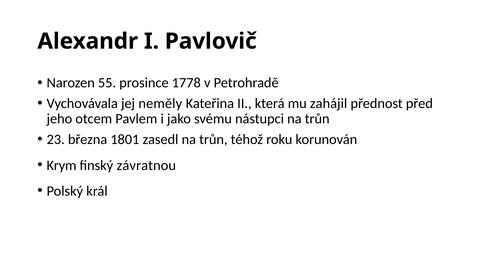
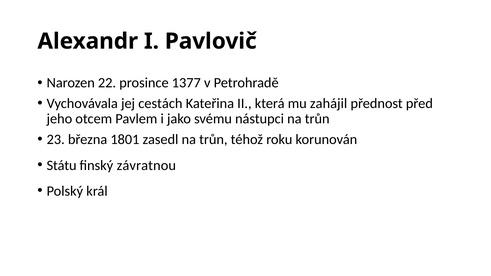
55: 55 -> 22 (107, 83)
1778: 1778 -> 1377 (186, 83)
neměly: neměly -> cestách (160, 104)
Krym: Krym -> Státu (62, 165)
